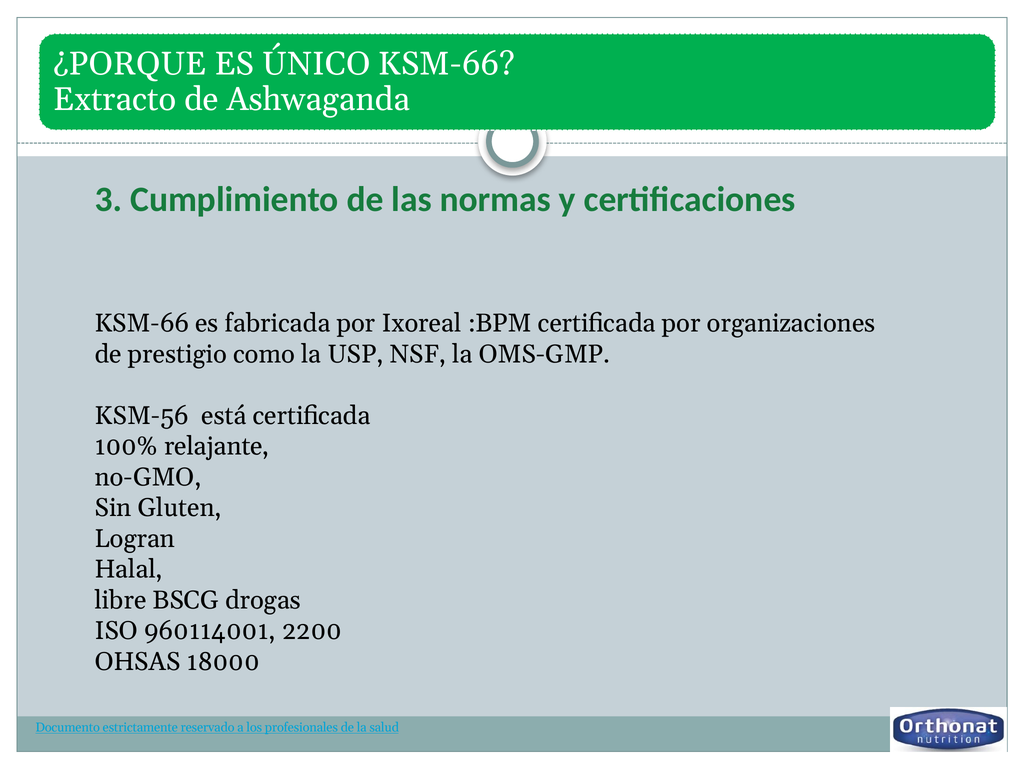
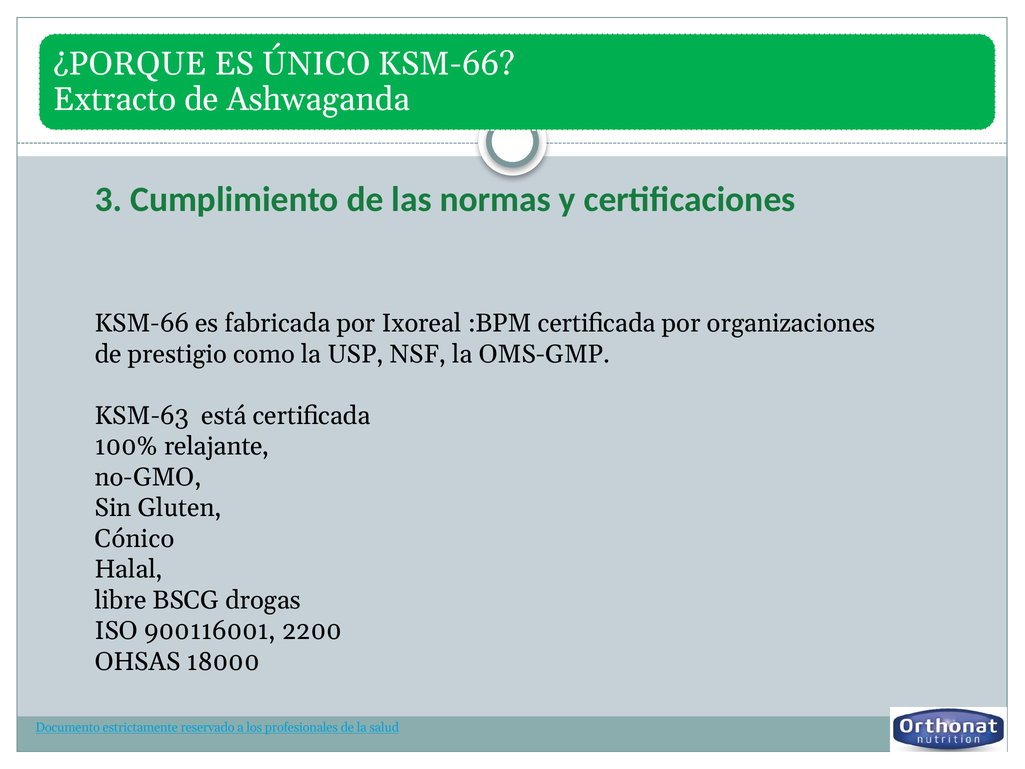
KSM-56: KSM-56 -> KSM-63 (142, 415)
Logran: Logran -> Cónico (135, 538)
960114001: 960114001 -> 900116001 (210, 631)
